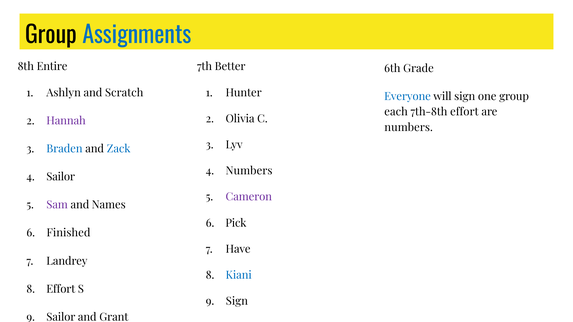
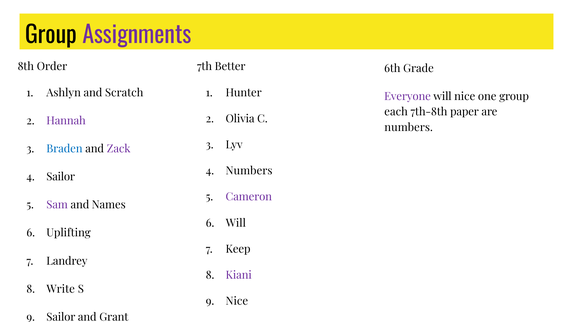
Assignments colour: blue -> purple (137, 35)
Entire: Entire -> Order (52, 67)
Everyone colour: blue -> purple (408, 97)
will sign: sign -> nice (465, 97)
7th-8th effort: effort -> paper (464, 112)
Zack colour: blue -> purple (119, 149)
Pick: Pick -> Will (236, 223)
Finished: Finished -> Uplifting (69, 233)
Have: Have -> Keep (238, 249)
Kiani colour: blue -> purple (239, 275)
Effort: Effort -> Write (61, 289)
Sign: Sign -> Nice (237, 302)
